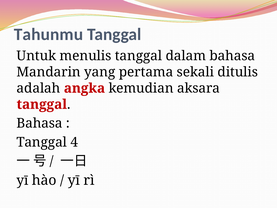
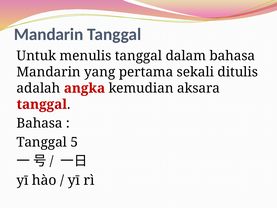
Tahunmu: Tahunmu -> Mandarin (49, 34)
4: 4 -> 5 (74, 142)
